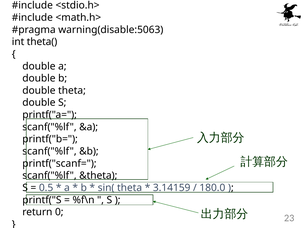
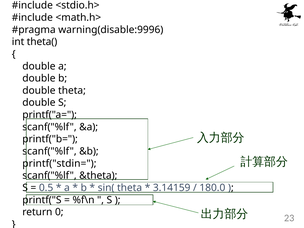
warning(disable:5063: warning(disable:5063 -> warning(disable:9996 (111, 30)
printf("scanf=: printf("scanf= -> printf("stdin= (59, 163)
